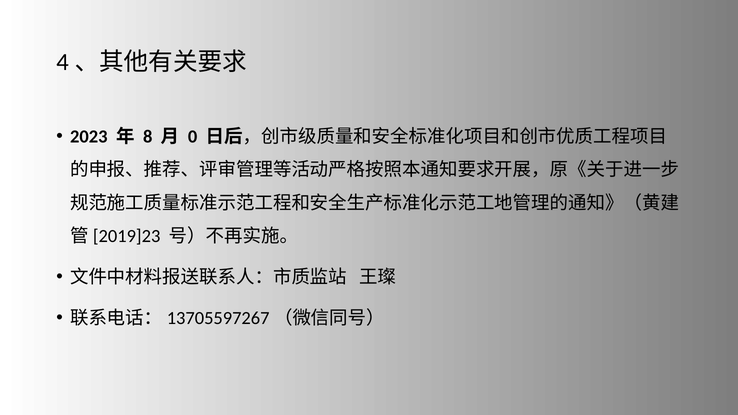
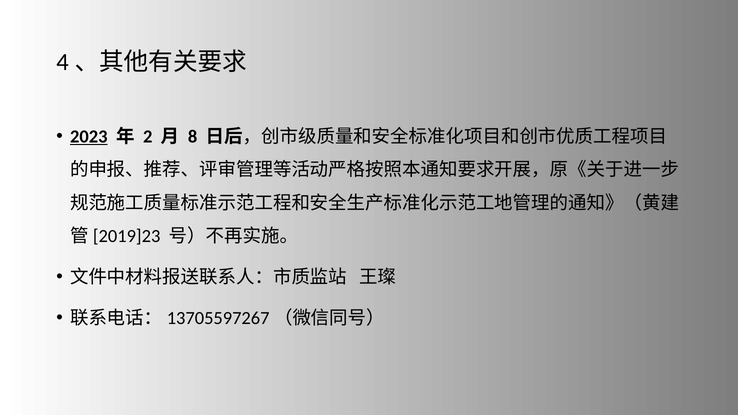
2023 underline: none -> present (89, 137)
8: 8 -> 2 (148, 137)
0: 0 -> 8 (193, 137)
